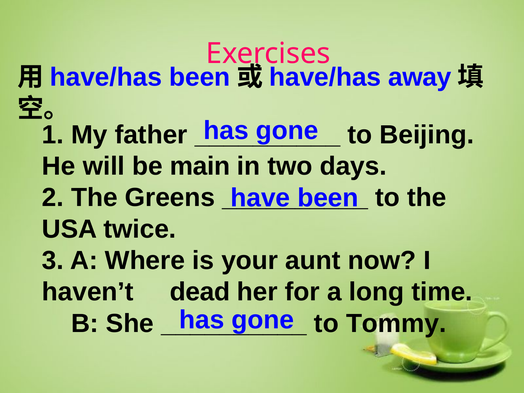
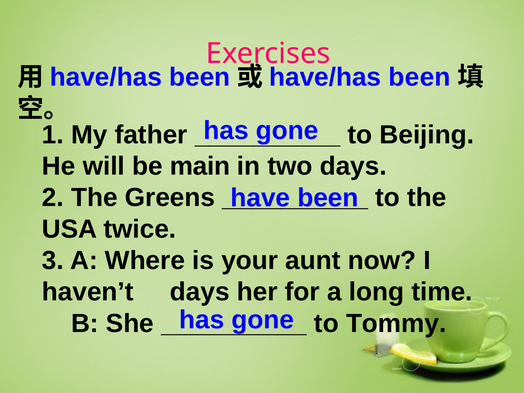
away: away -> been (420, 77)
haven’t dead: dead -> days (200, 292)
